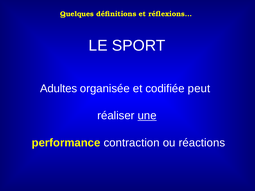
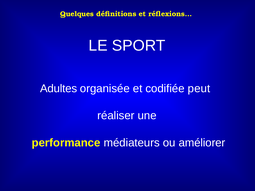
une underline: present -> none (147, 116)
contraction: contraction -> médiateurs (132, 143)
réactions: réactions -> améliorer (202, 143)
